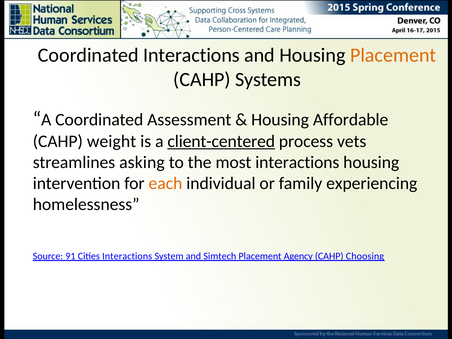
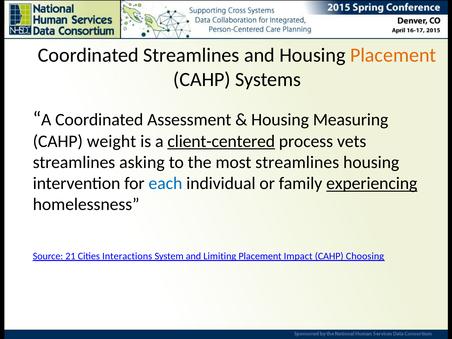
Coordinated Interactions: Interactions -> Streamlines (191, 55)
Affordable: Affordable -> Measuring (351, 120)
most interactions: interactions -> streamlines (297, 162)
each colour: orange -> blue (165, 183)
experiencing underline: none -> present (372, 183)
91: 91 -> 21 (70, 256)
Simtech: Simtech -> Limiting (220, 256)
Agency: Agency -> Impact (298, 256)
